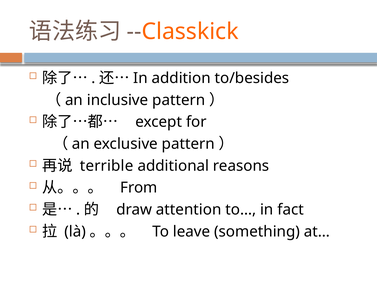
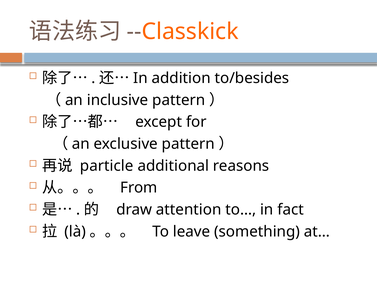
terrible: terrible -> particle (107, 166)
